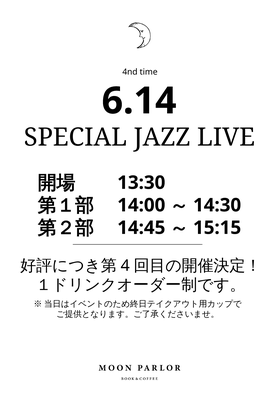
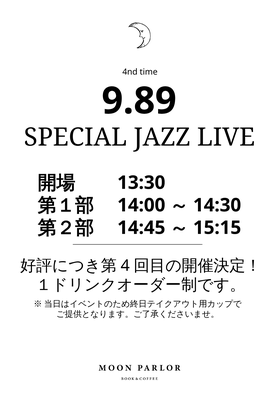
6.14: 6.14 -> 9.89 (139, 101)
